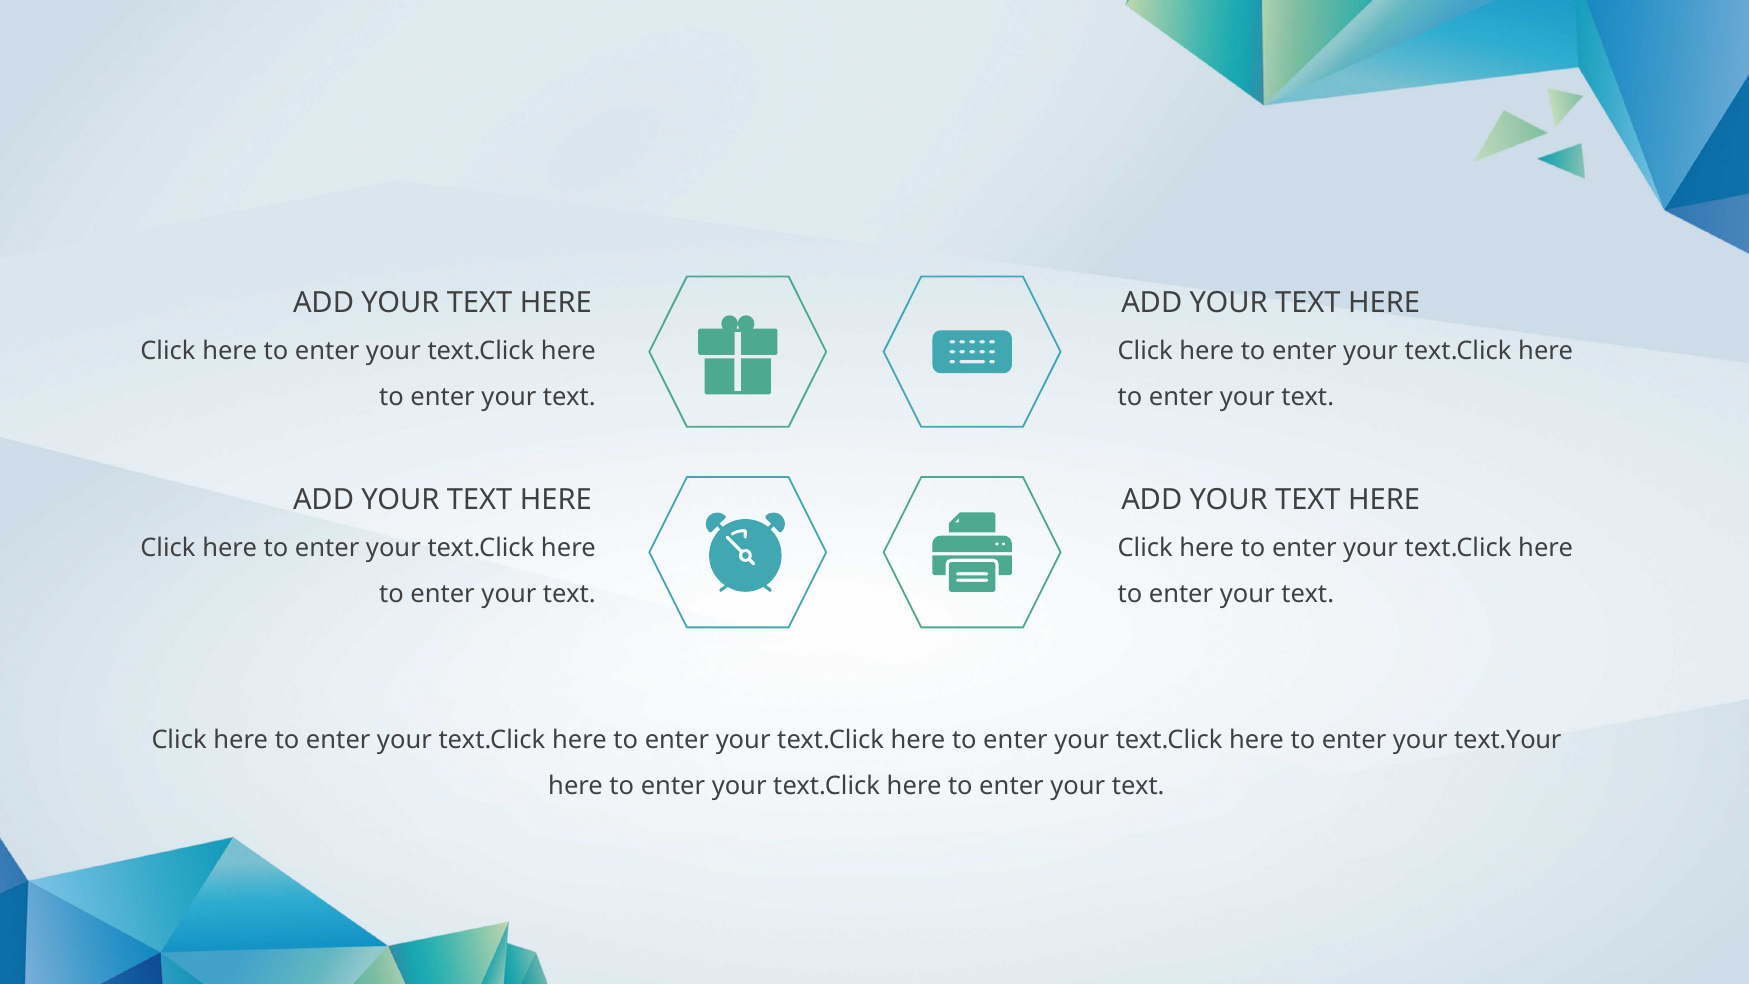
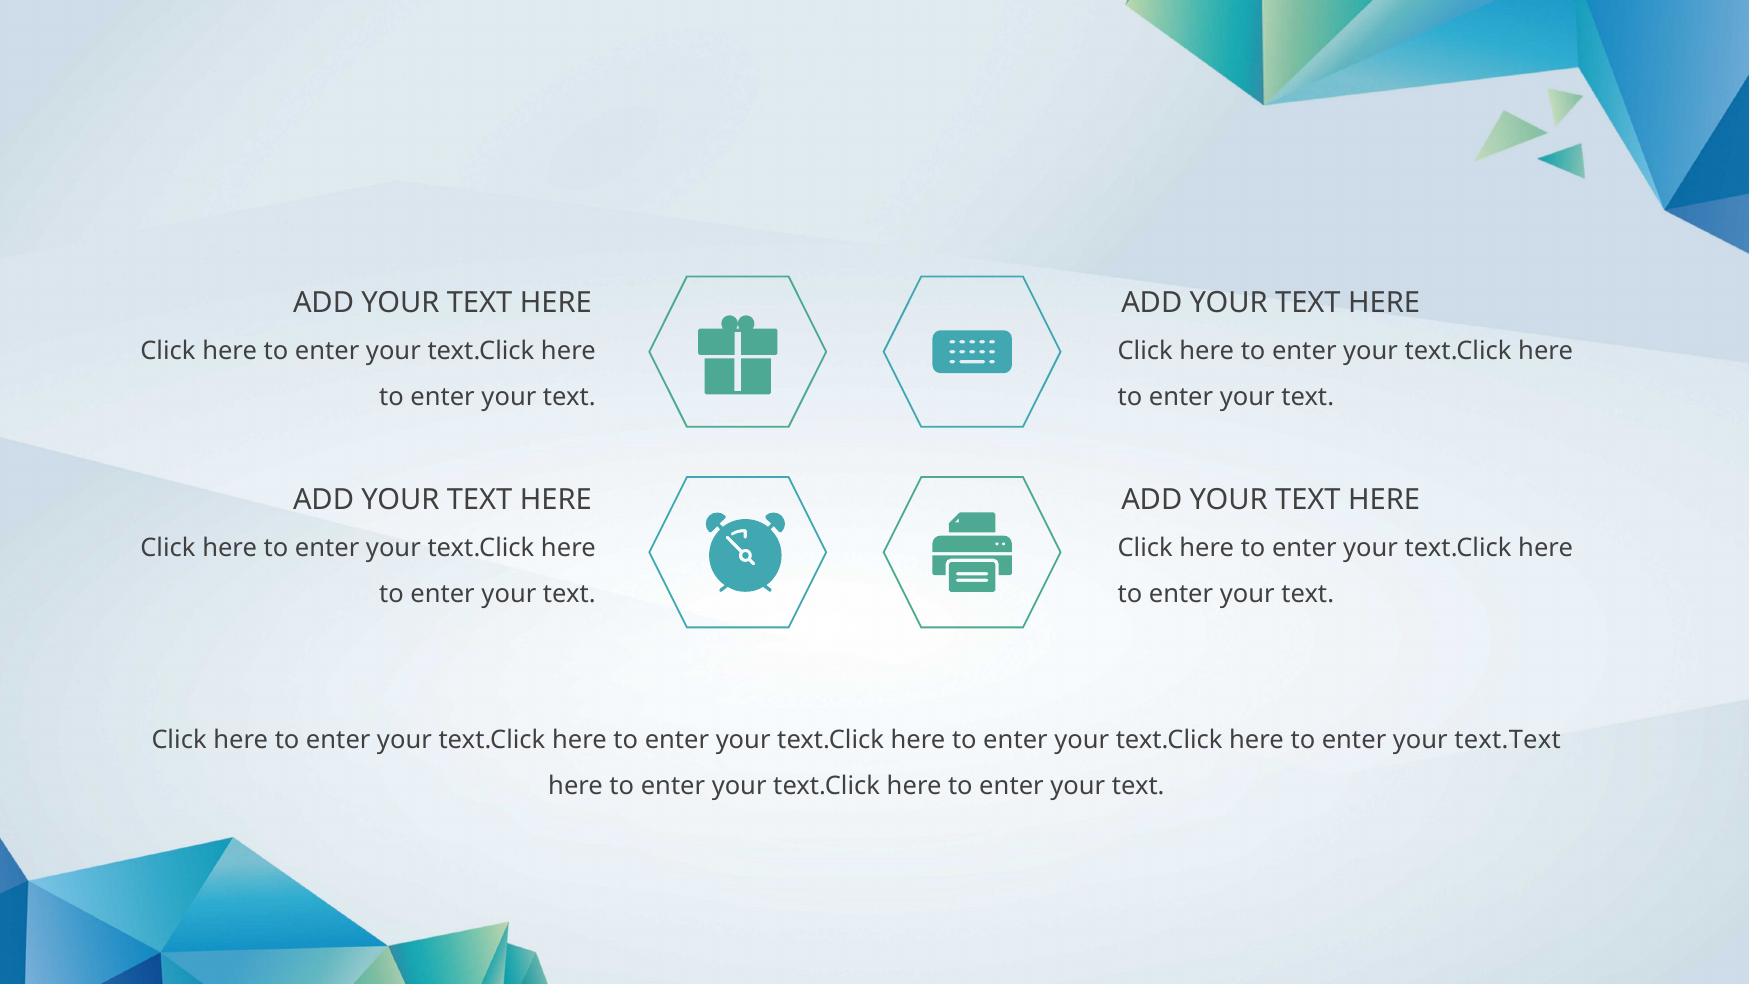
text.Your: text.Your -> text.Text (1508, 740)
